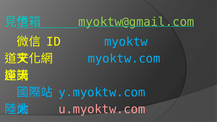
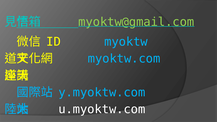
u.myoktw.com colour: pink -> white (102, 109)
